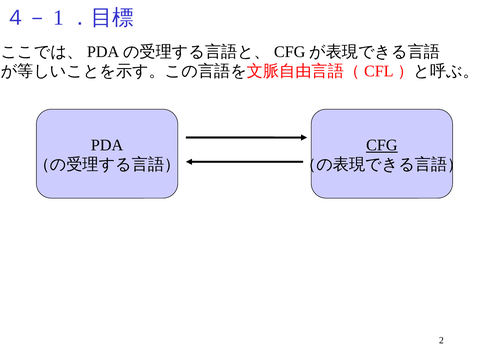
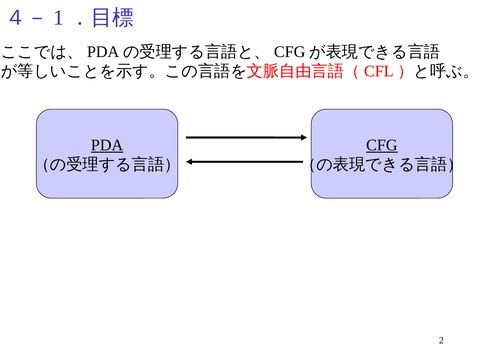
PDA underline: none -> present (107, 145)
